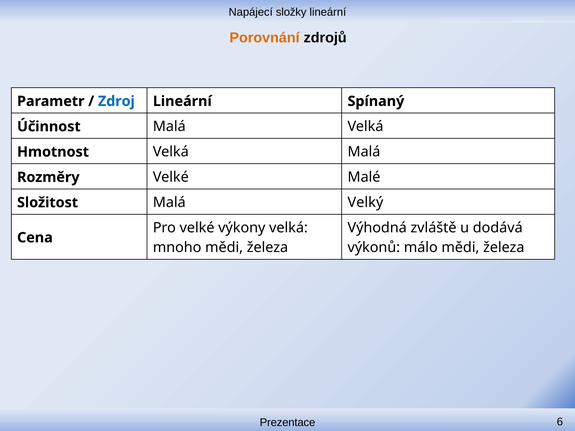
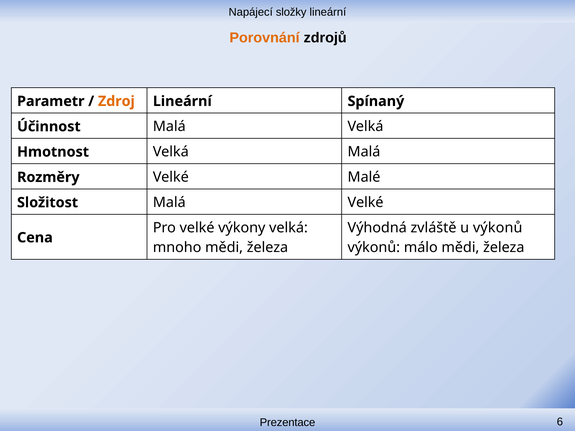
Zdroj colour: blue -> orange (116, 101)
Malá Velký: Velký -> Velké (366, 203)
u dodává: dodává -> výkonů (498, 228)
